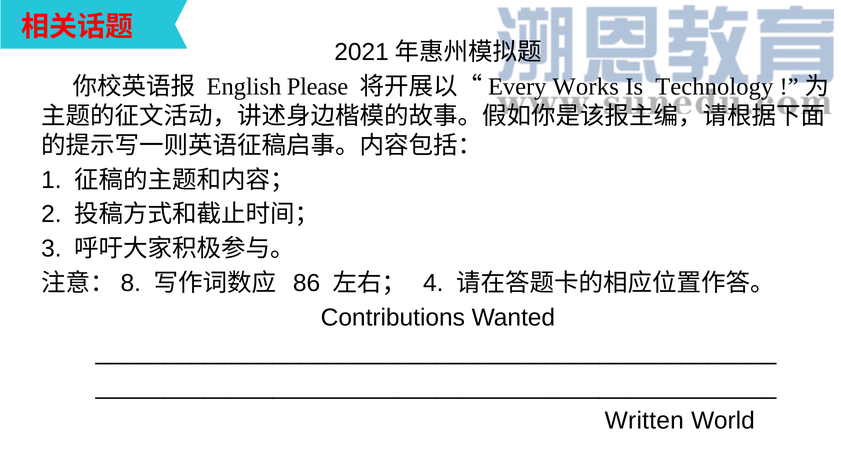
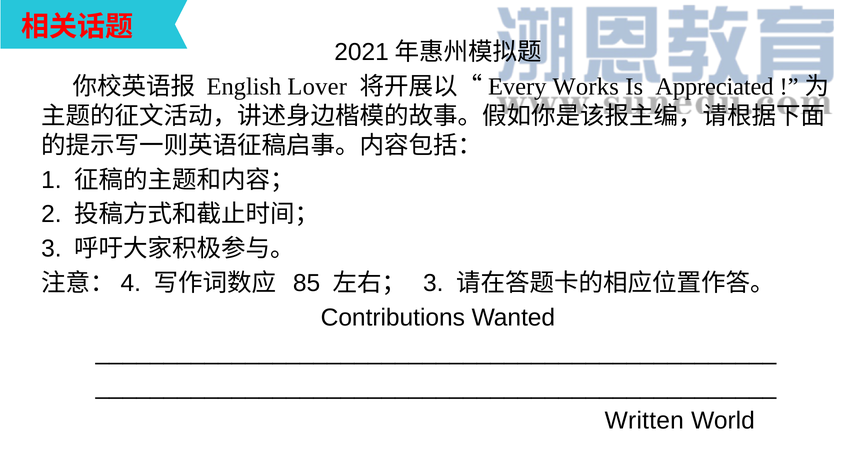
Please: Please -> Lover (317, 87)
Technology: Technology -> Appreciated (714, 87)
8: 8 -> 4 (131, 283)
86: 86 -> 85 (307, 283)
4: 4 -> 3 (433, 283)
